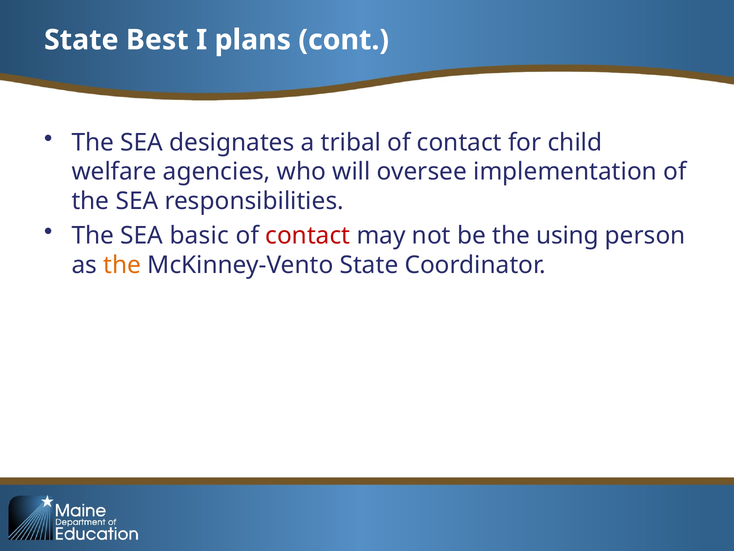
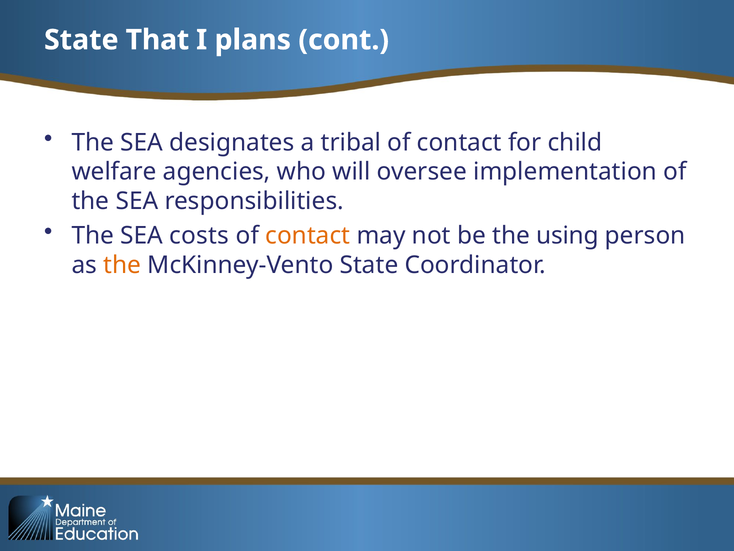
Best: Best -> That (157, 40)
basic: basic -> costs (199, 235)
contact colour: red -> orange (308, 235)
